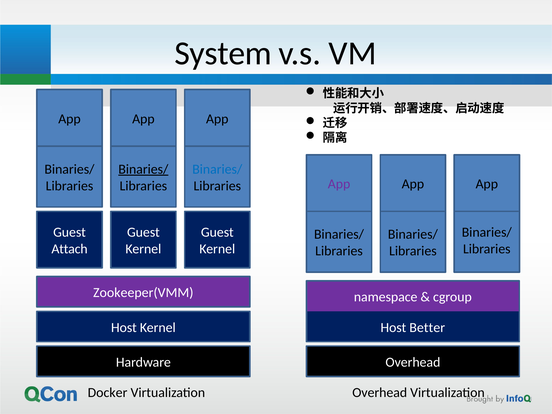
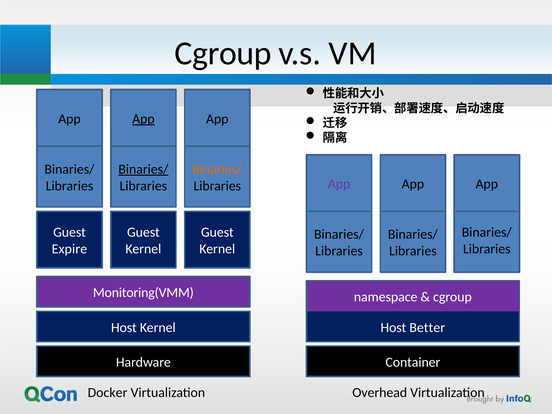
System: System -> Cgroup (223, 53)
App underline: none -> present (143, 119)
Binaries/ colour: blue -> orange (217, 169)
Attach: Attach -> Expire (69, 249)
Zookeeper(VMM: Zookeeper(VMM -> Monitoring(VMM (143, 293)
Overhead: Overhead -> Container (413, 362)
